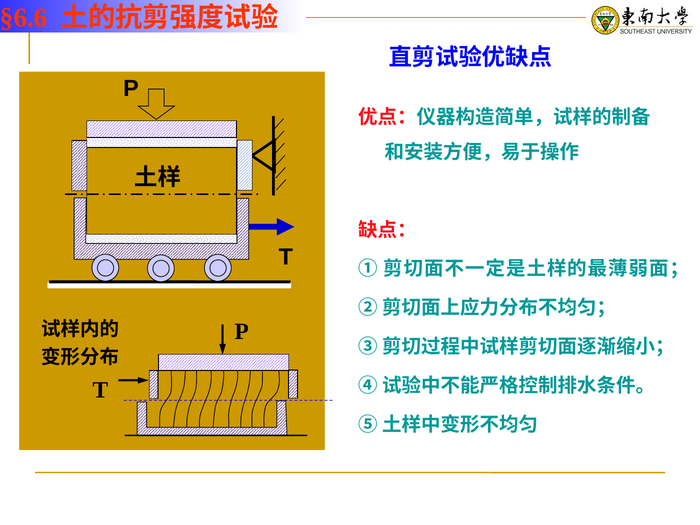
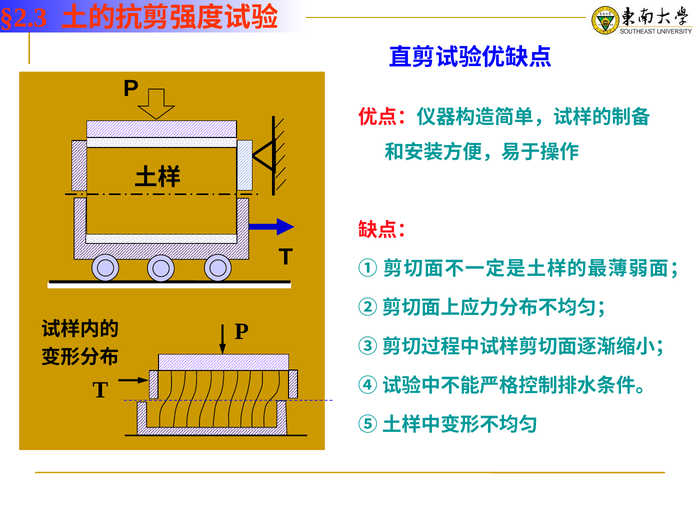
§6.6: §6.6 -> §2.3 (24, 18)
